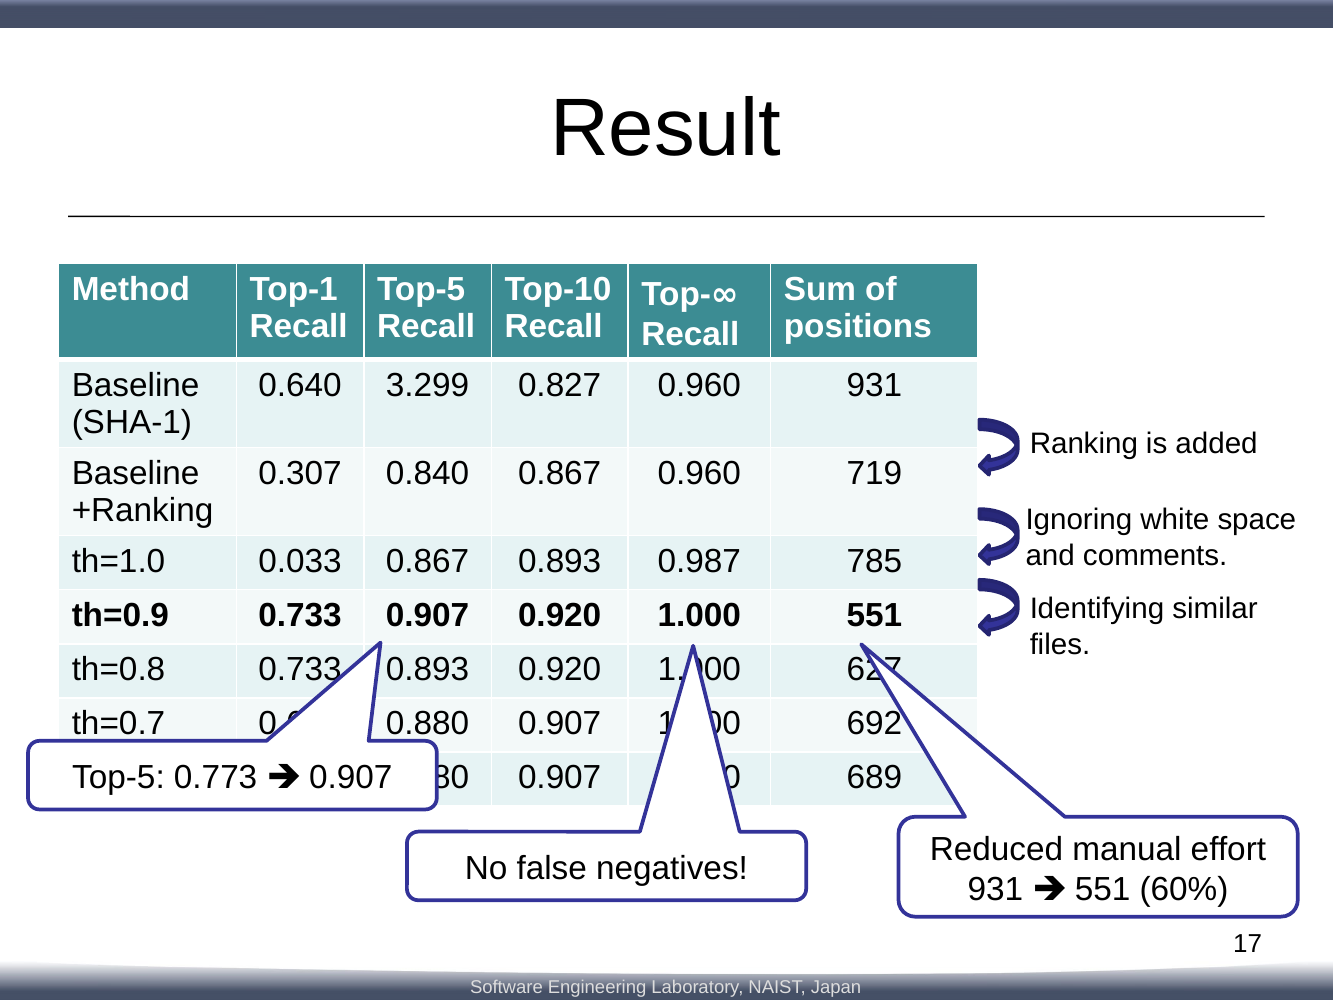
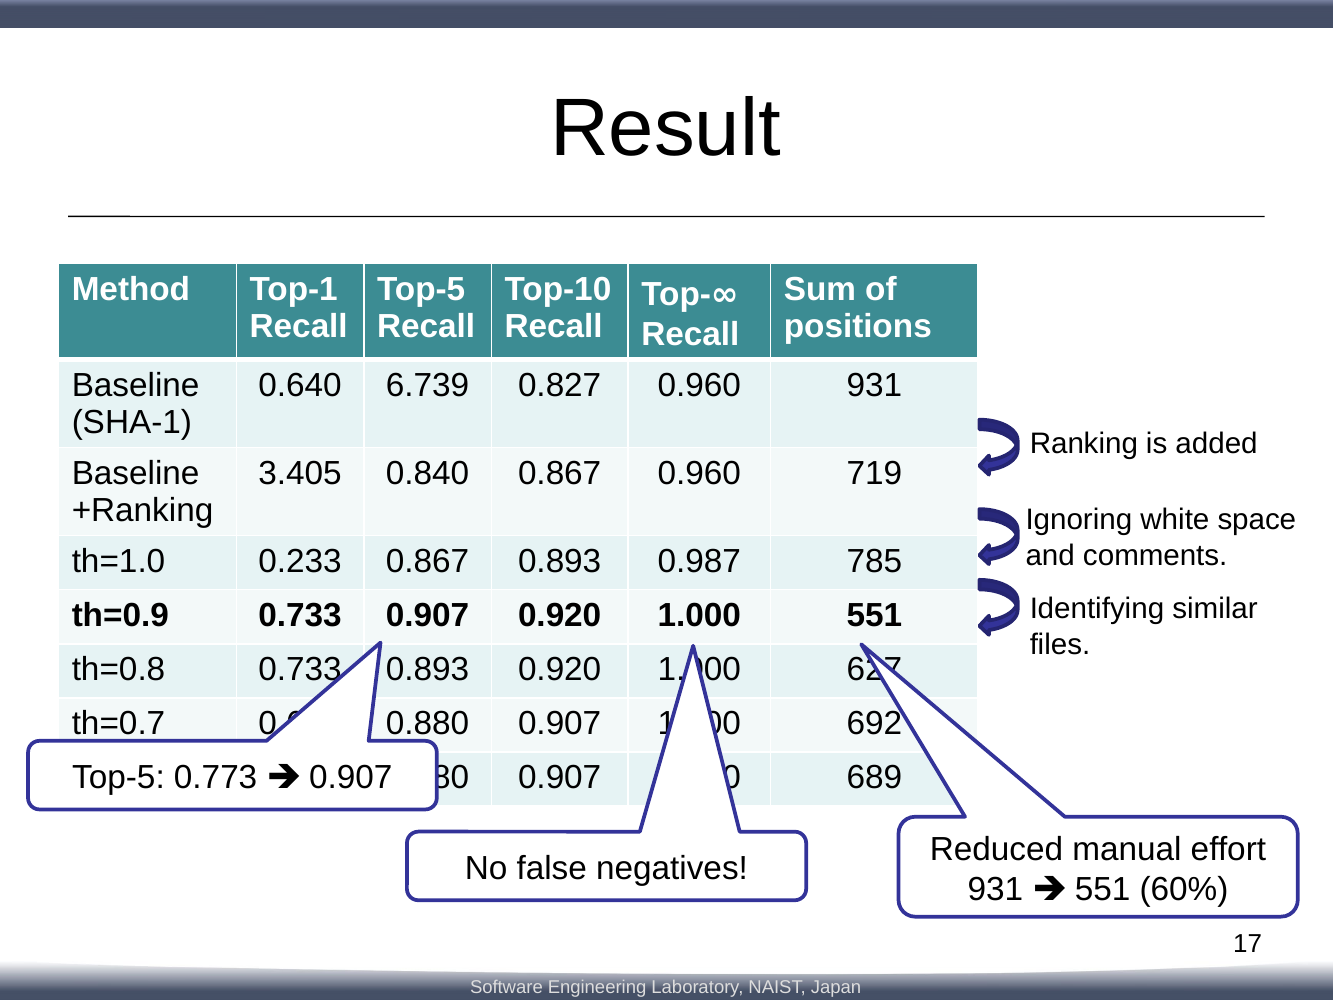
3.299: 3.299 -> 6.739 (428, 385)
0.307: 0.307 -> 3.405 (300, 473)
0.033: 0.033 -> 0.233 (300, 561)
